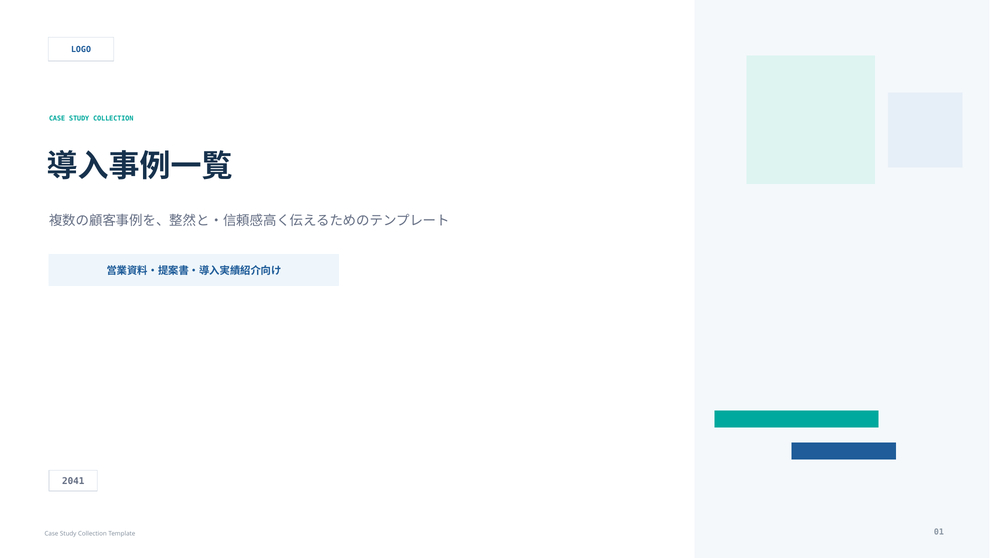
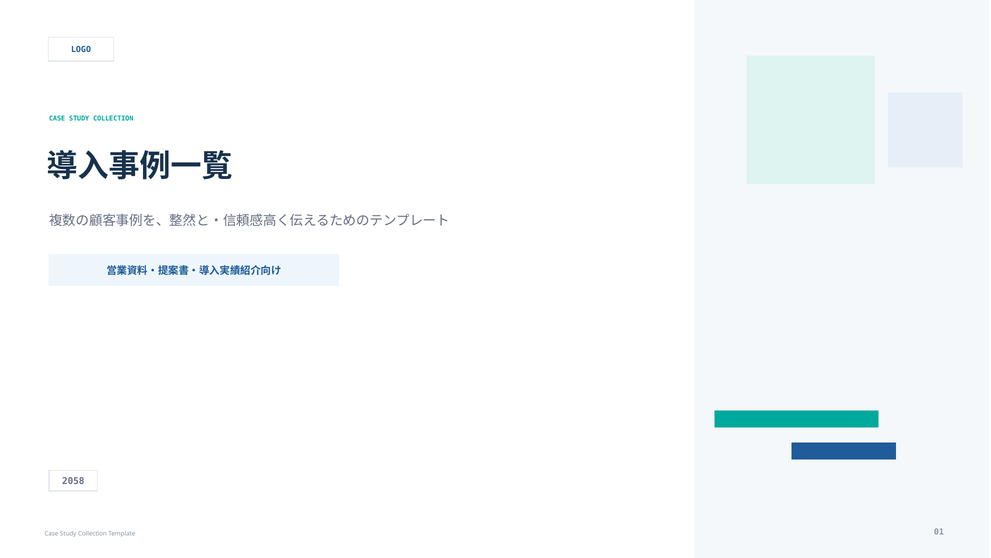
2041: 2041 -> 2058 (73, 481)
